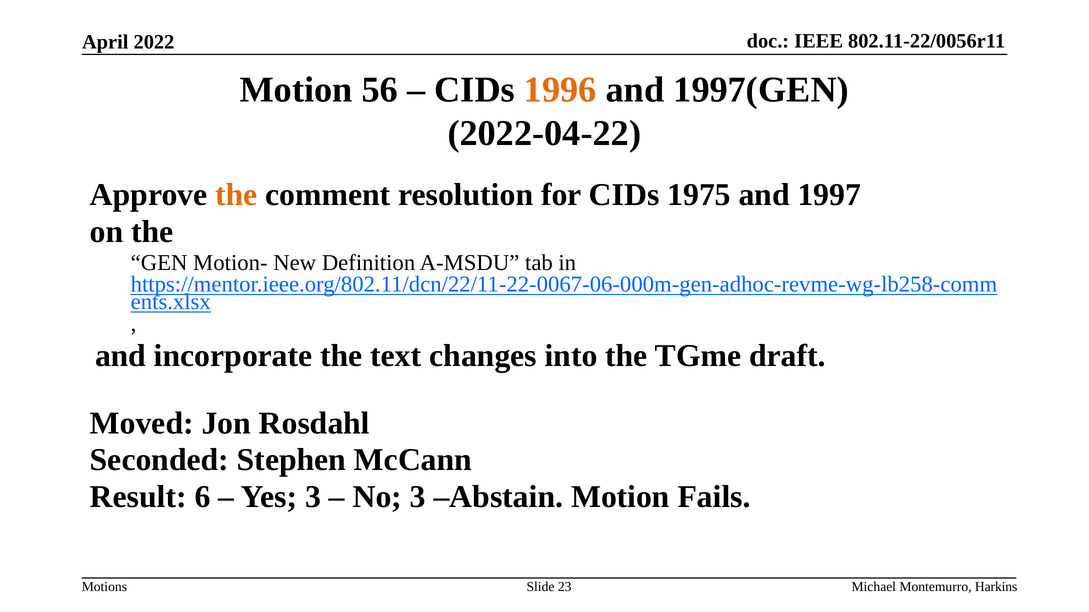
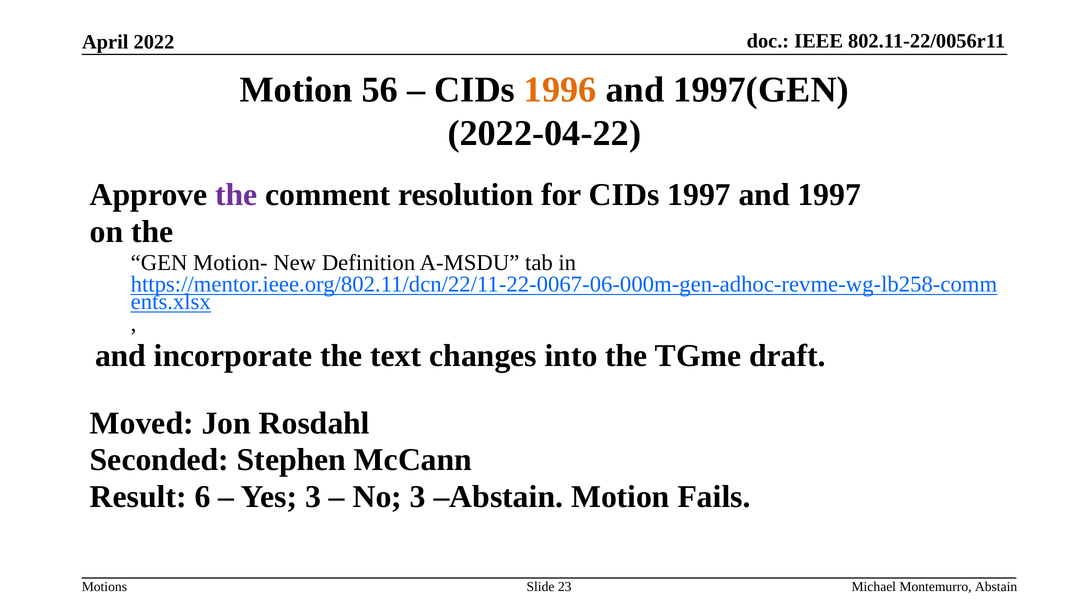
the colour: orange -> purple (236, 195)
CIDs 1975: 1975 -> 1997 (699, 195)
Montemurro Harkins: Harkins -> Abstain (996, 587)
